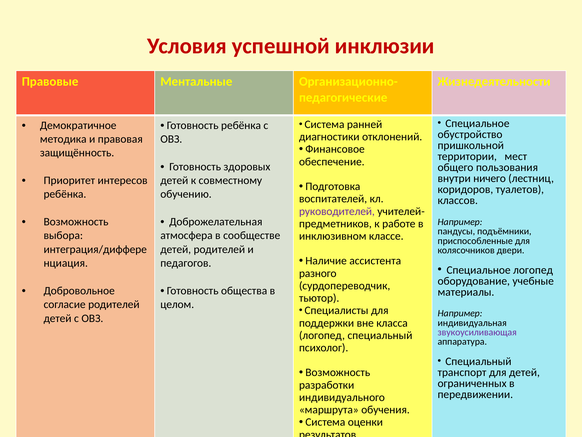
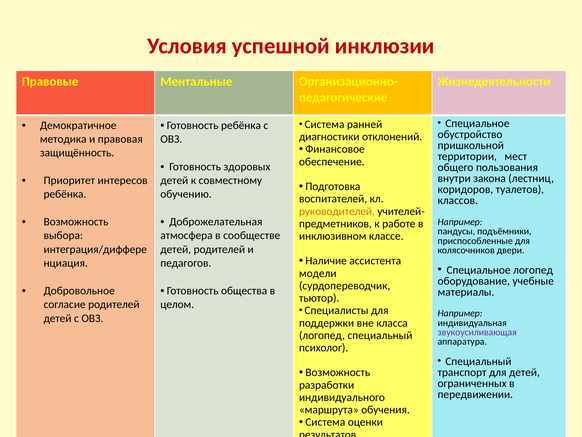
ничего: ничего -> закона (490, 178)
руководителей colour: purple -> orange (337, 211)
разного: разного -> модели (318, 273)
